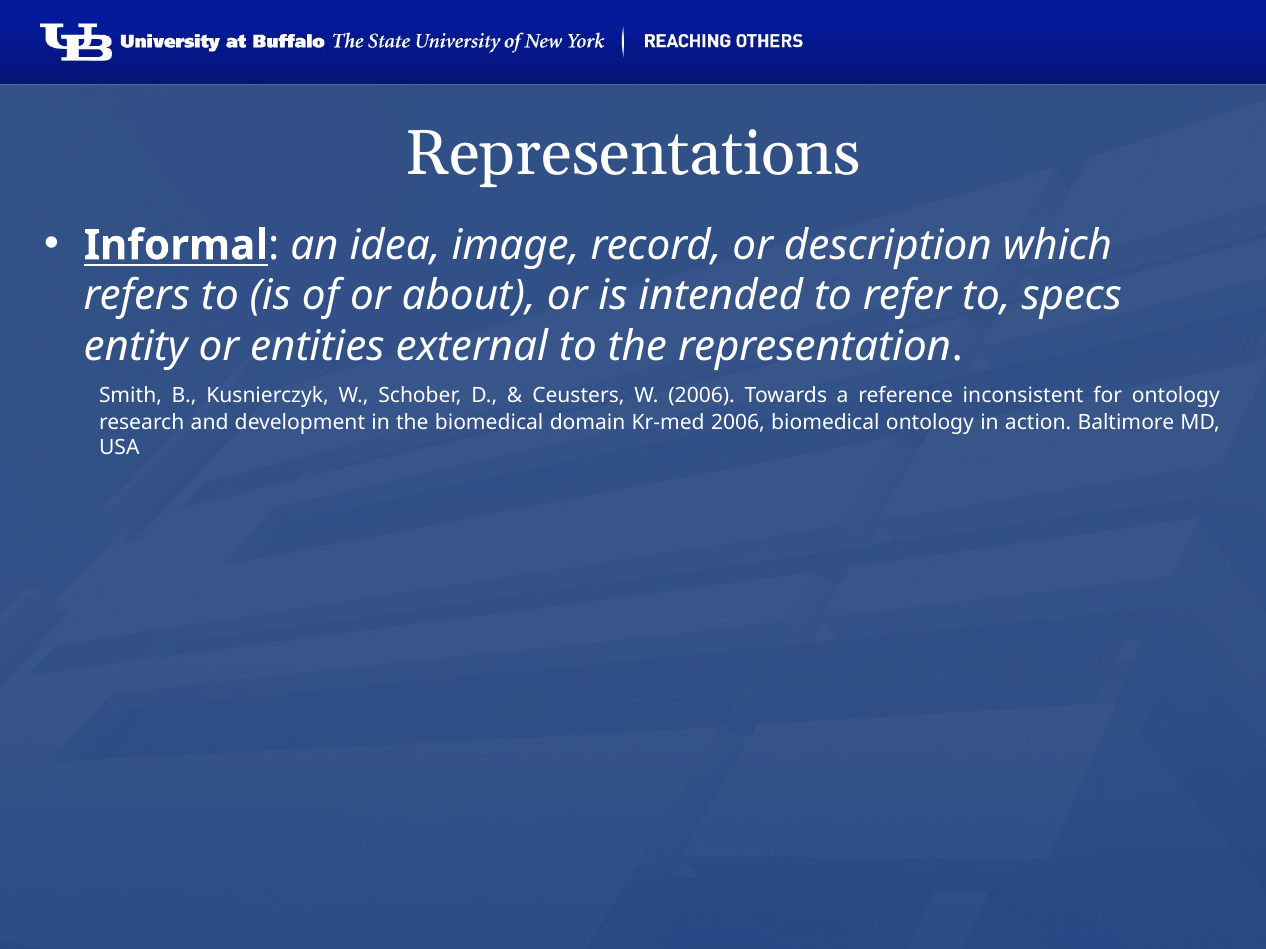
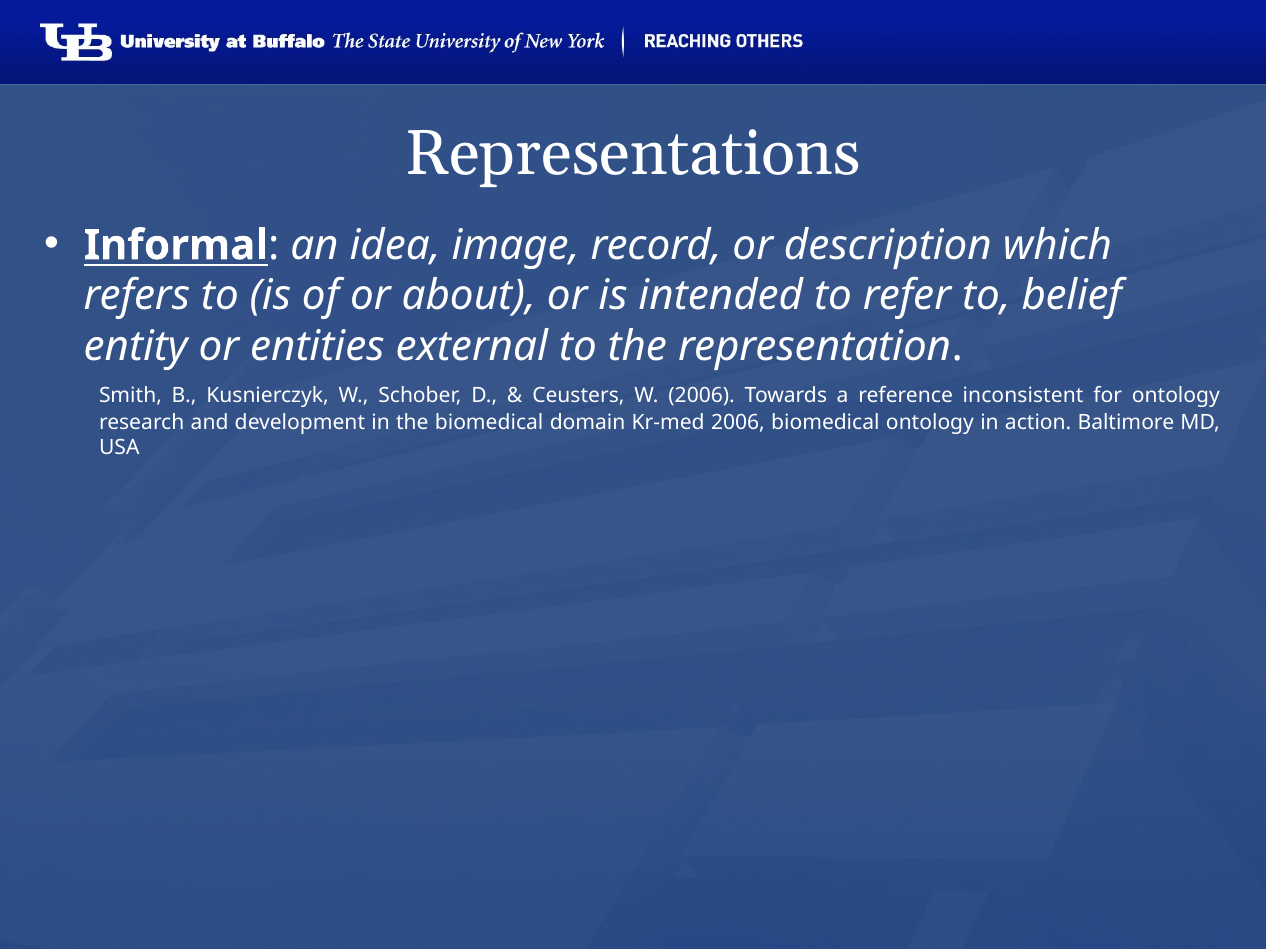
specs: specs -> belief (1072, 296)
